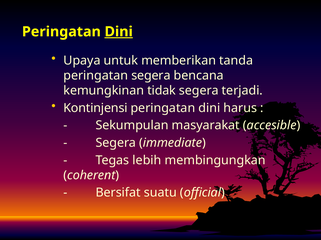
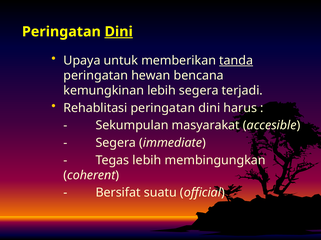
tanda underline: none -> present (236, 61)
peringatan segera: segera -> hewan (151, 76)
kemungkinan tidak: tidak -> lebih (162, 91)
Kontinjensi: Kontinjensi -> Rehablitasi (95, 108)
